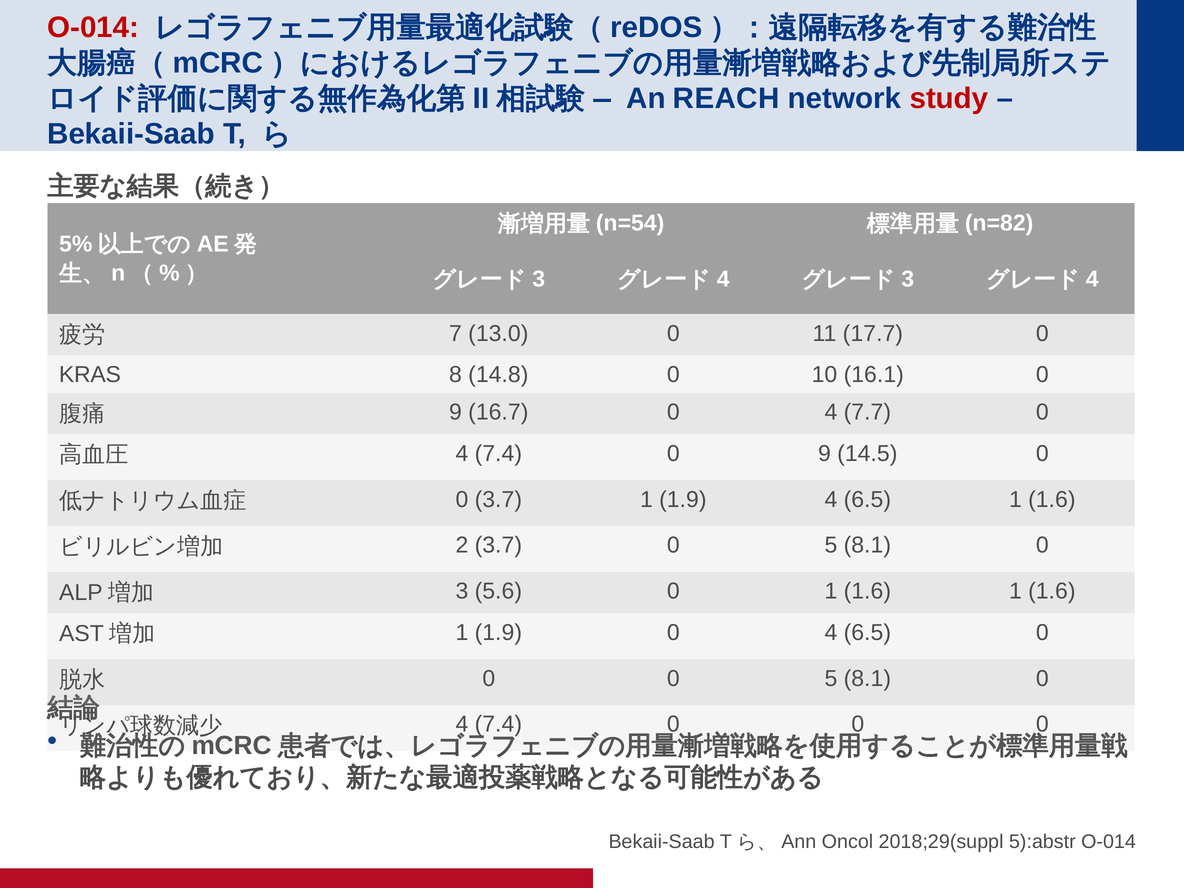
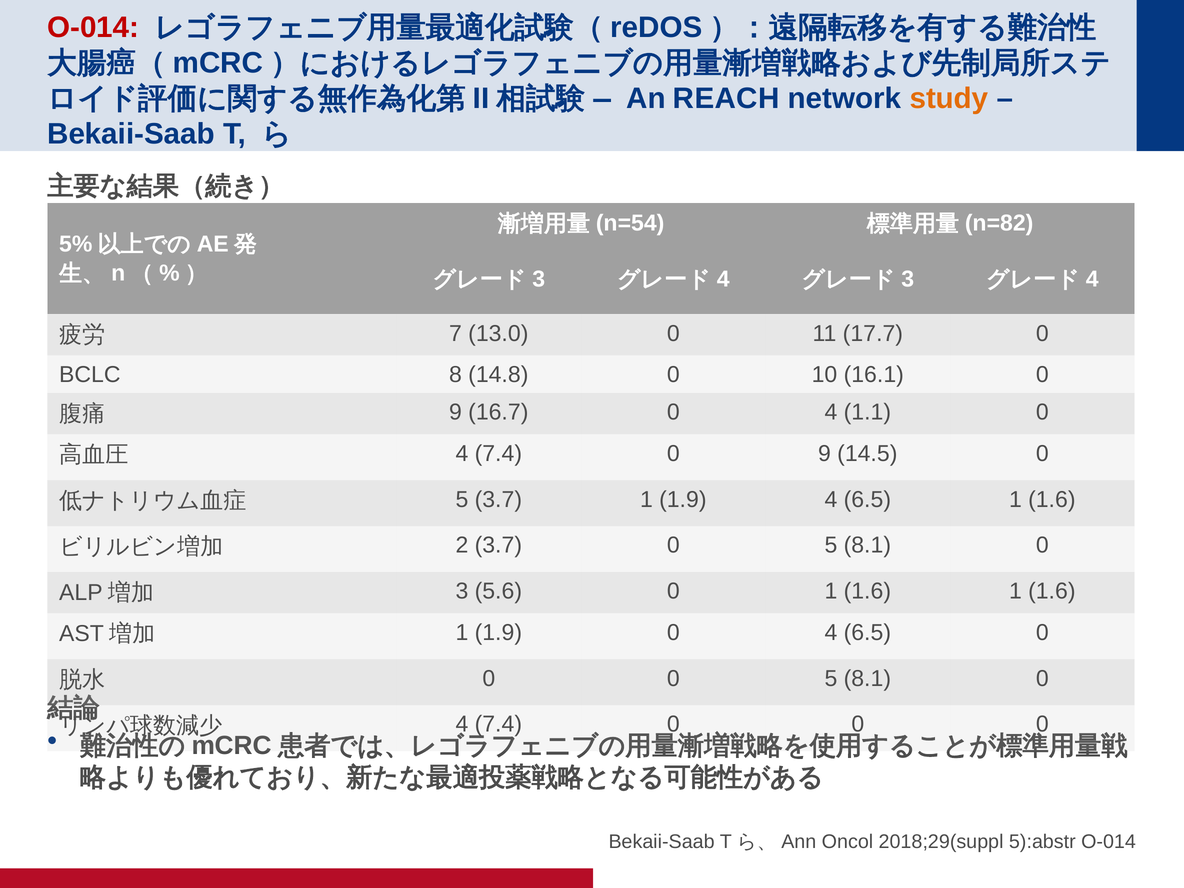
study colour: red -> orange (949, 98)
KRAS: KRAS -> BCLC (90, 375)
7.7: 7.7 -> 1.1 (867, 412)
0: 0 -> 5 (462, 499)
